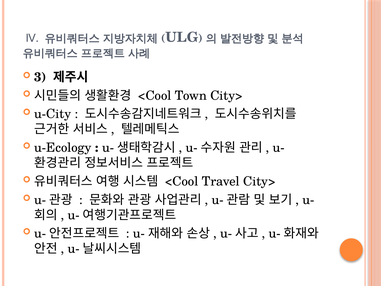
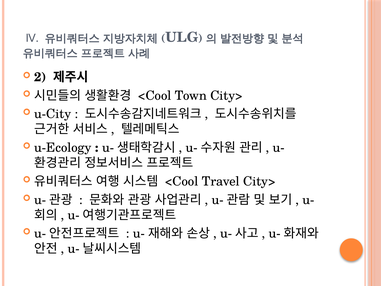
3: 3 -> 2 (40, 77)
